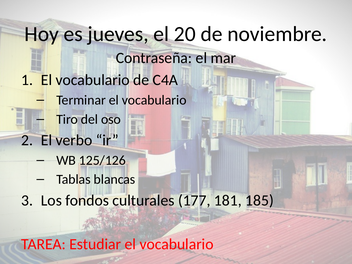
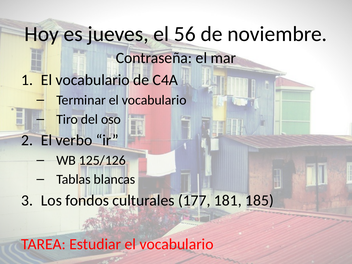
20: 20 -> 56 (185, 34)
